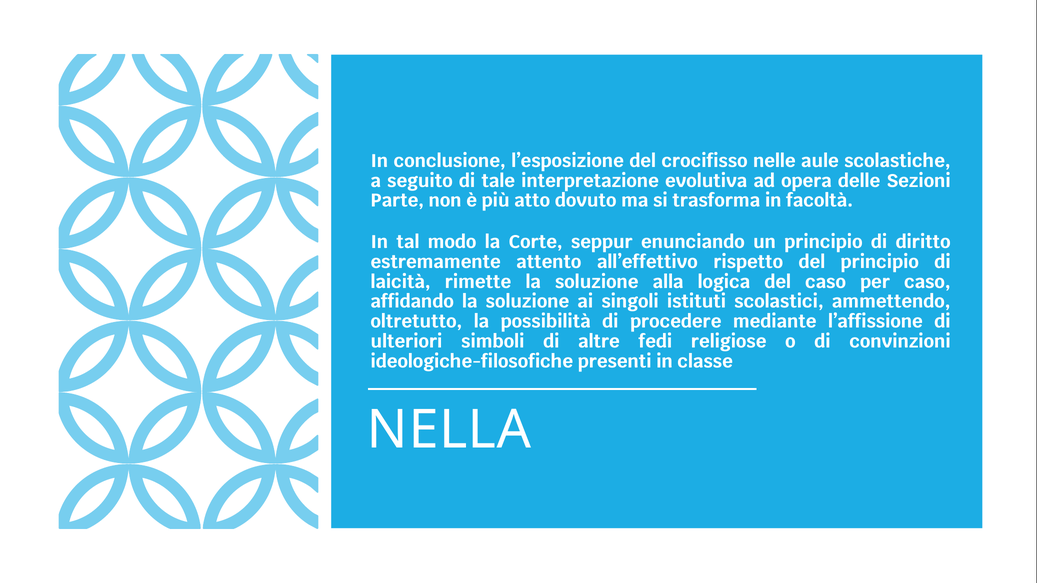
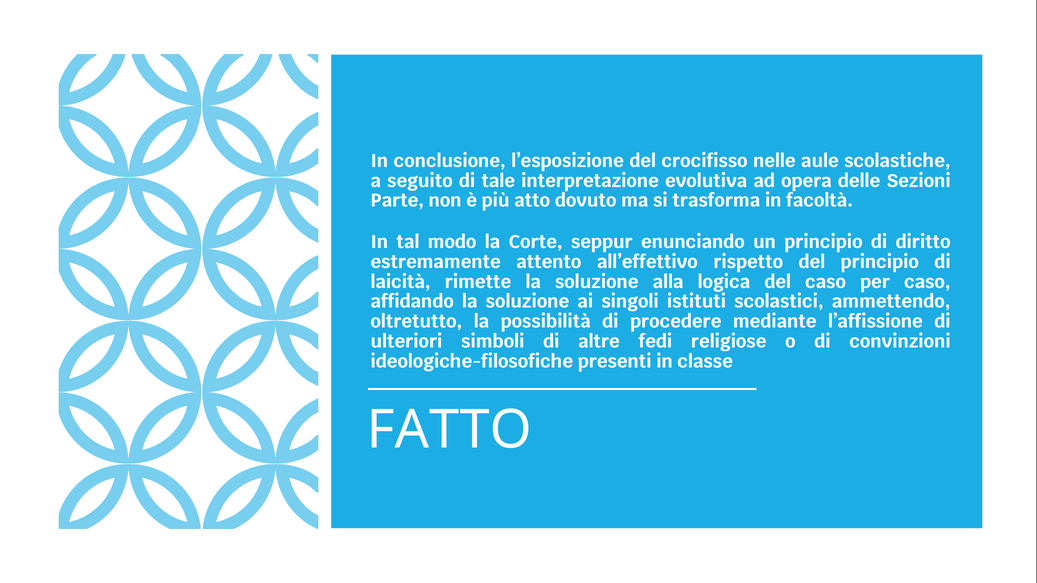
NELLA: NELLA -> FATTO (449, 430)
